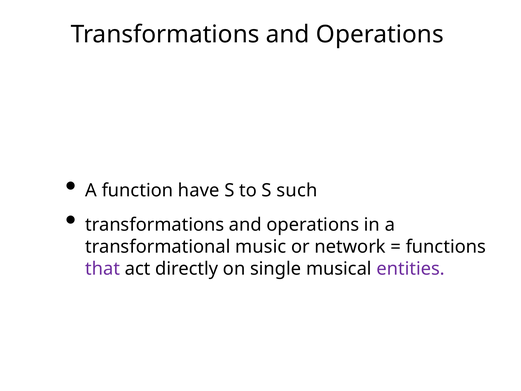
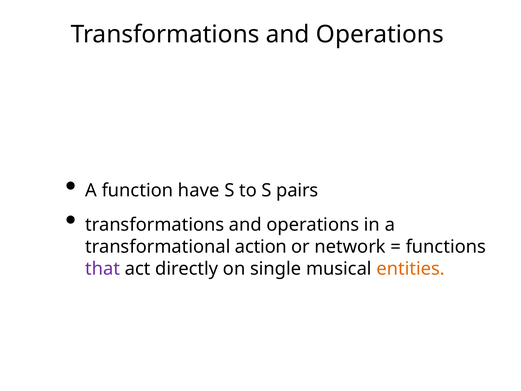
such: such -> pairs (297, 190)
music: music -> action (261, 247)
entities colour: purple -> orange (411, 269)
